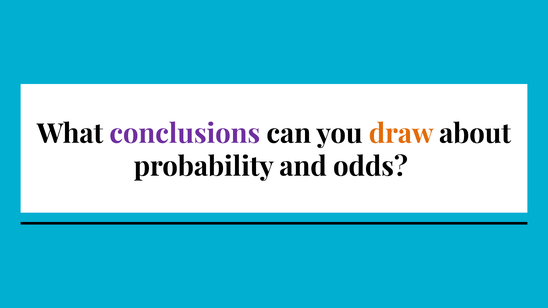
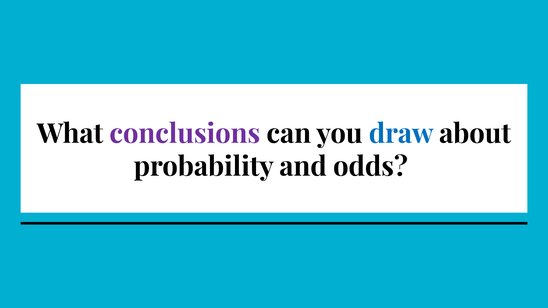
draw colour: orange -> blue (401, 134)
